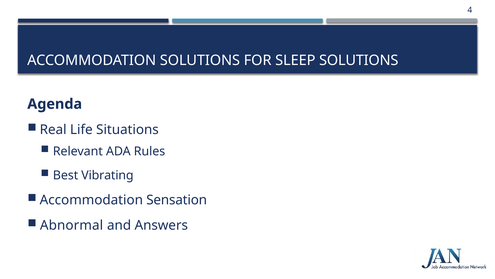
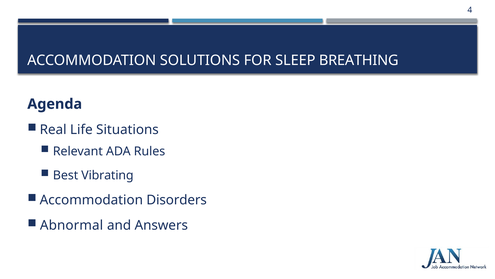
SLEEP SOLUTIONS: SOLUTIONS -> BREATHING (359, 60)
Sensation: Sensation -> Disorders (177, 200)
